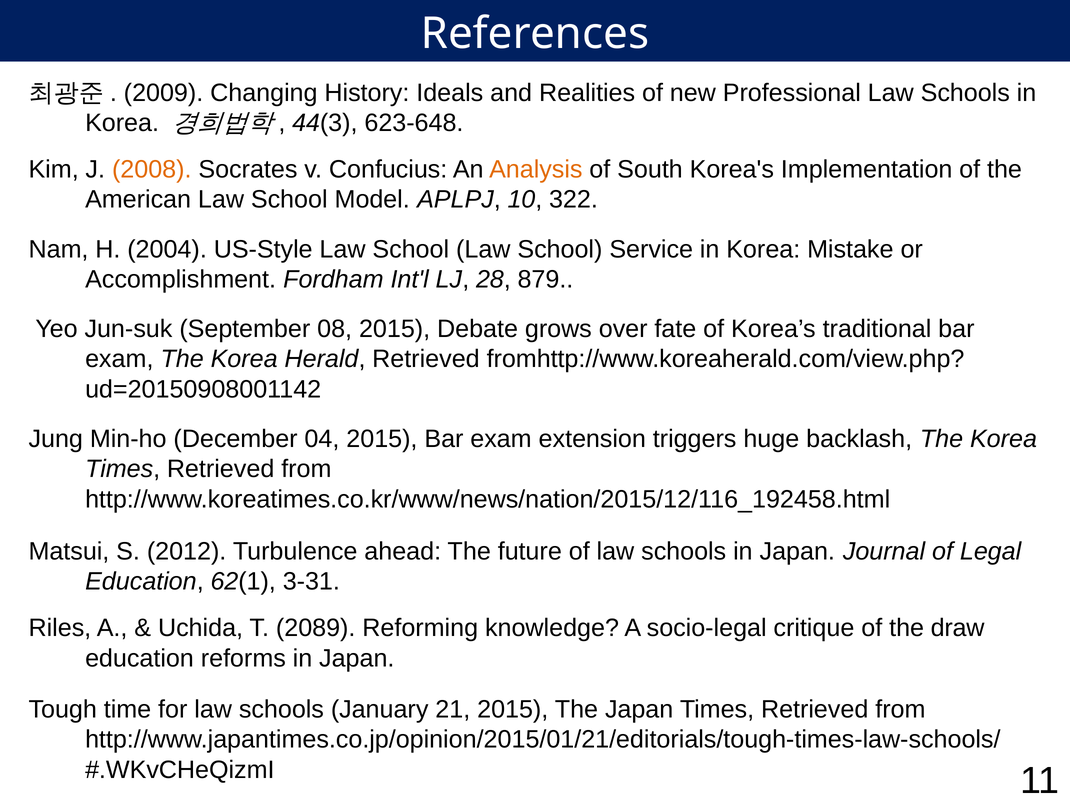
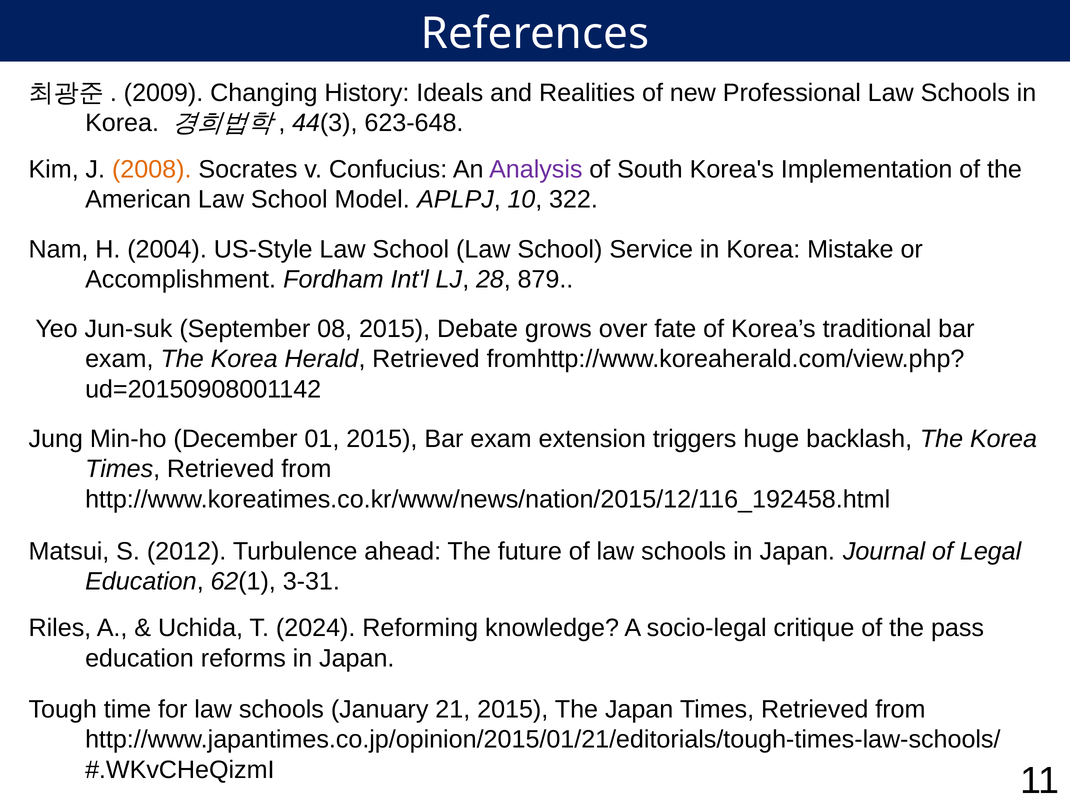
Analysis colour: orange -> purple (536, 169)
04: 04 -> 01 (322, 439)
2089: 2089 -> 2024 (316, 628)
draw: draw -> pass (957, 628)
